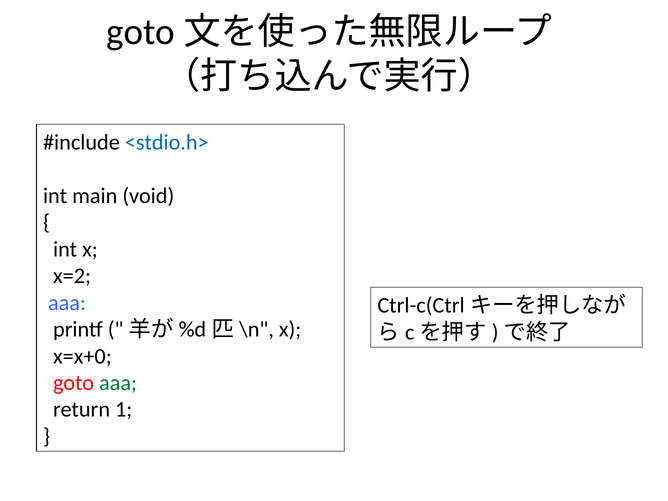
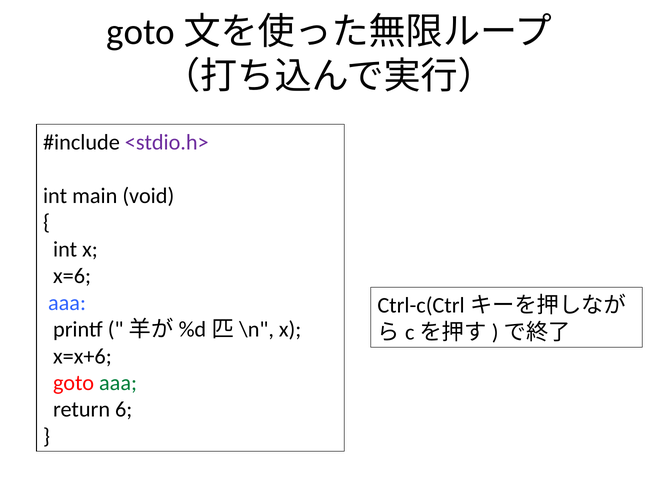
<stdio.h> colour: blue -> purple (167, 142)
x=2: x=2 -> x=6 (72, 276)
x=x+0: x=x+0 -> x=x+6 (82, 356)
1: 1 -> 6 (124, 410)
